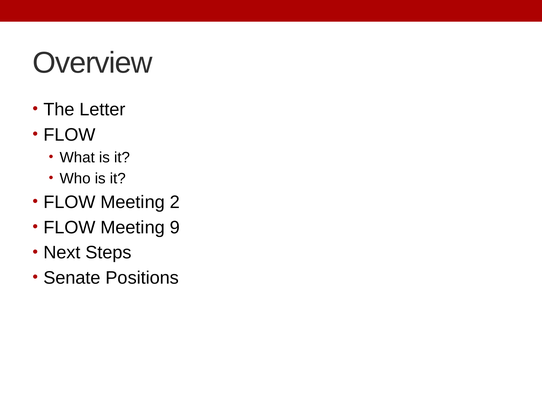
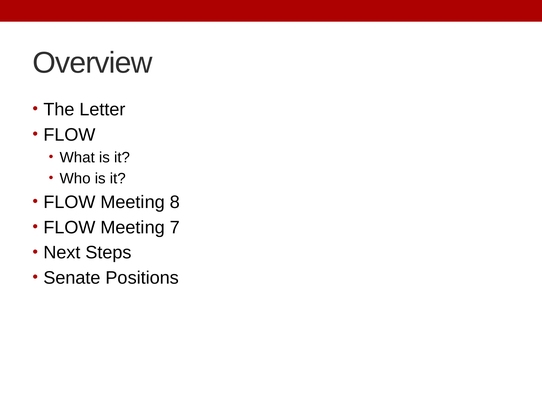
2: 2 -> 8 (175, 202)
9: 9 -> 7 (175, 228)
